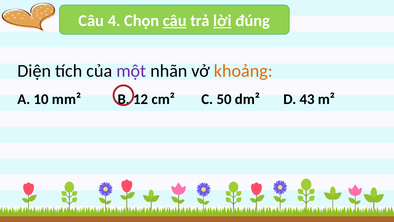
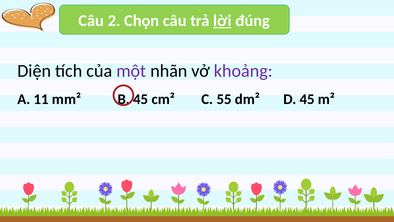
4: 4 -> 2 (114, 21)
câu underline: present -> none (175, 21)
khoảng colour: orange -> purple (243, 71)
10: 10 -> 11 (41, 99)
12: 12 -> 45 (141, 99)
50: 50 -> 55 (224, 99)
D 43: 43 -> 45 (307, 99)
